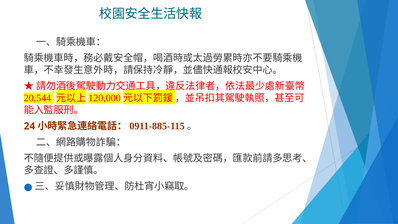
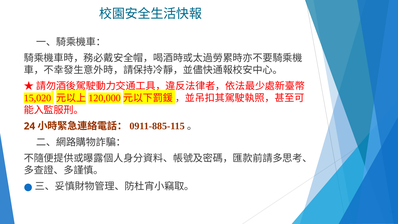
20,544: 20,544 -> 15,020 (37, 98)
